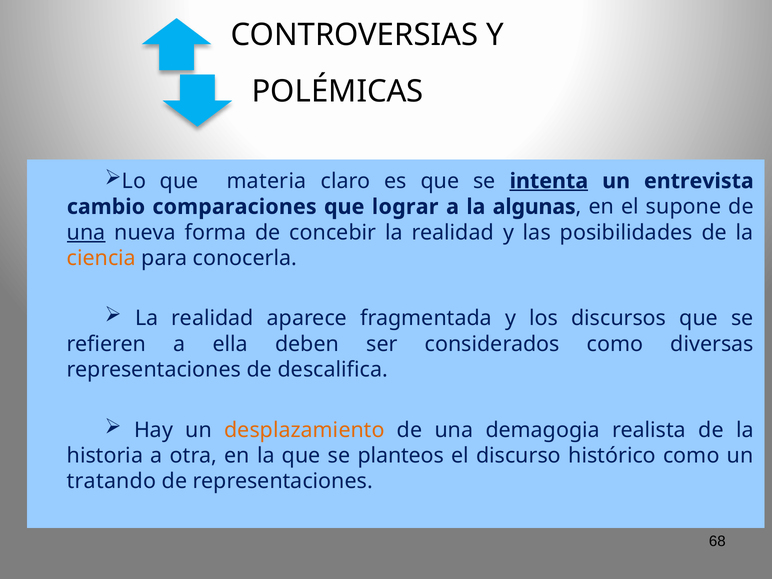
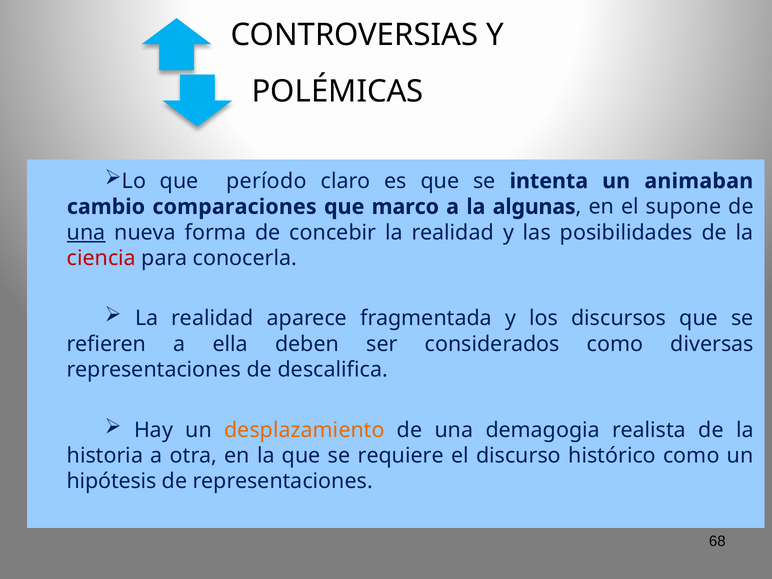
materia: materia -> período (267, 181)
intenta underline: present -> none (549, 181)
entrevista: entrevista -> animaban (699, 181)
lograr: lograr -> marco (405, 207)
ciencia colour: orange -> red (101, 258)
planteos: planteos -> requiere (401, 456)
tratando: tratando -> hipótesis (112, 481)
